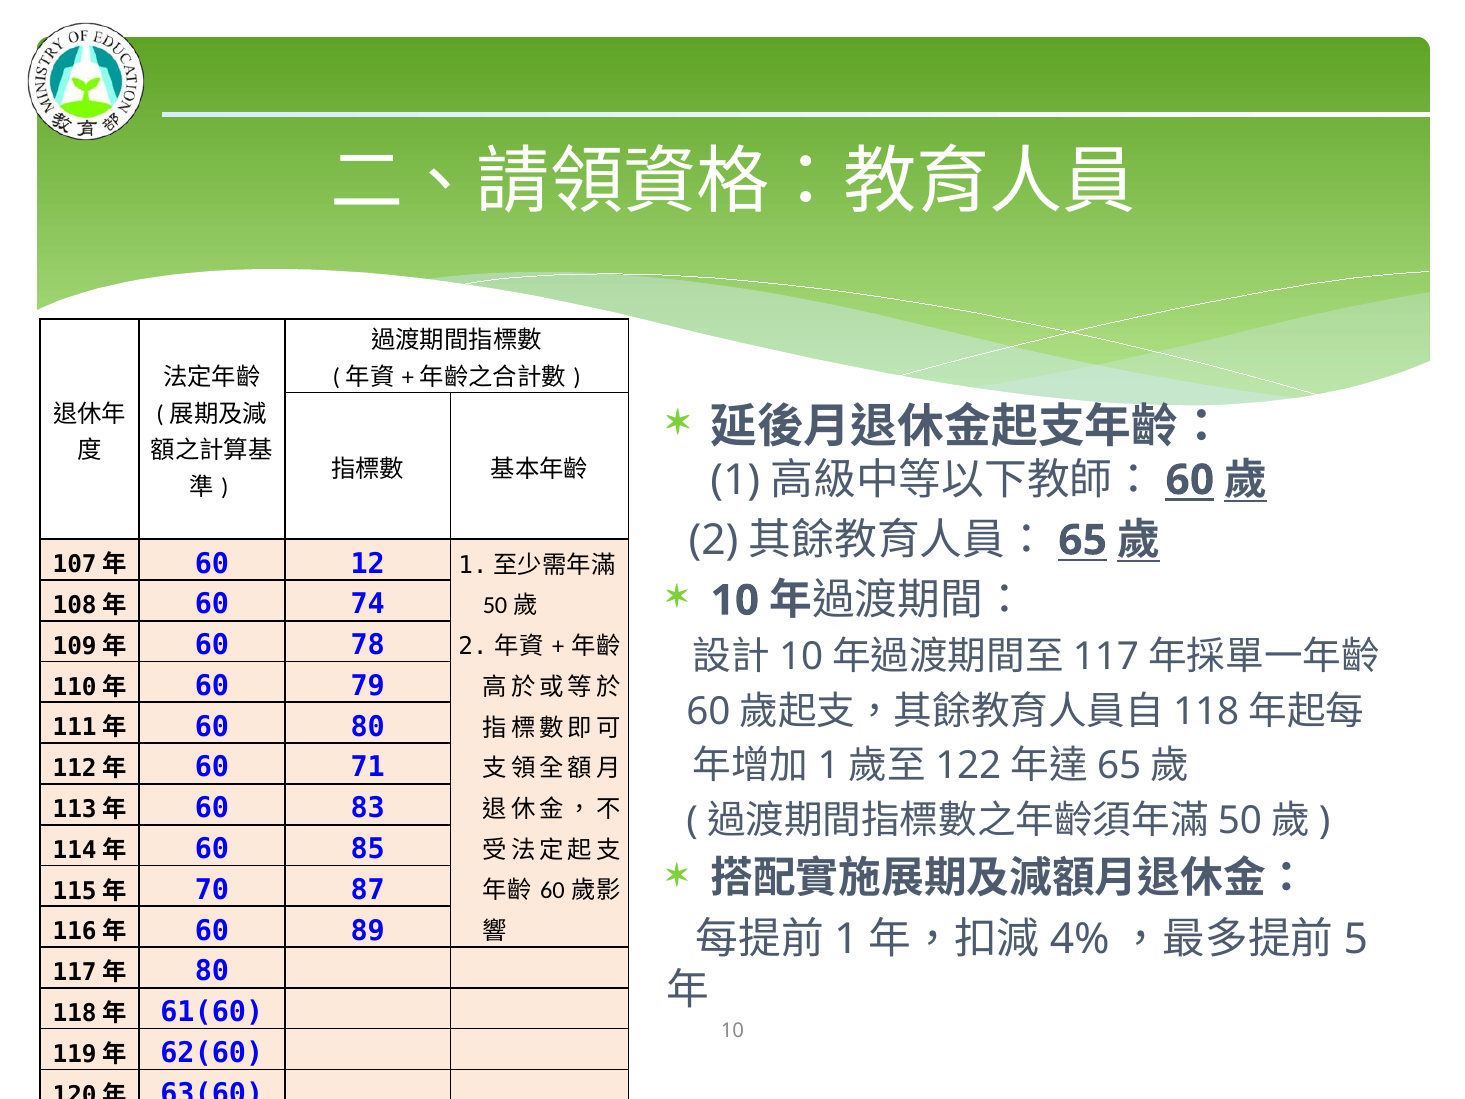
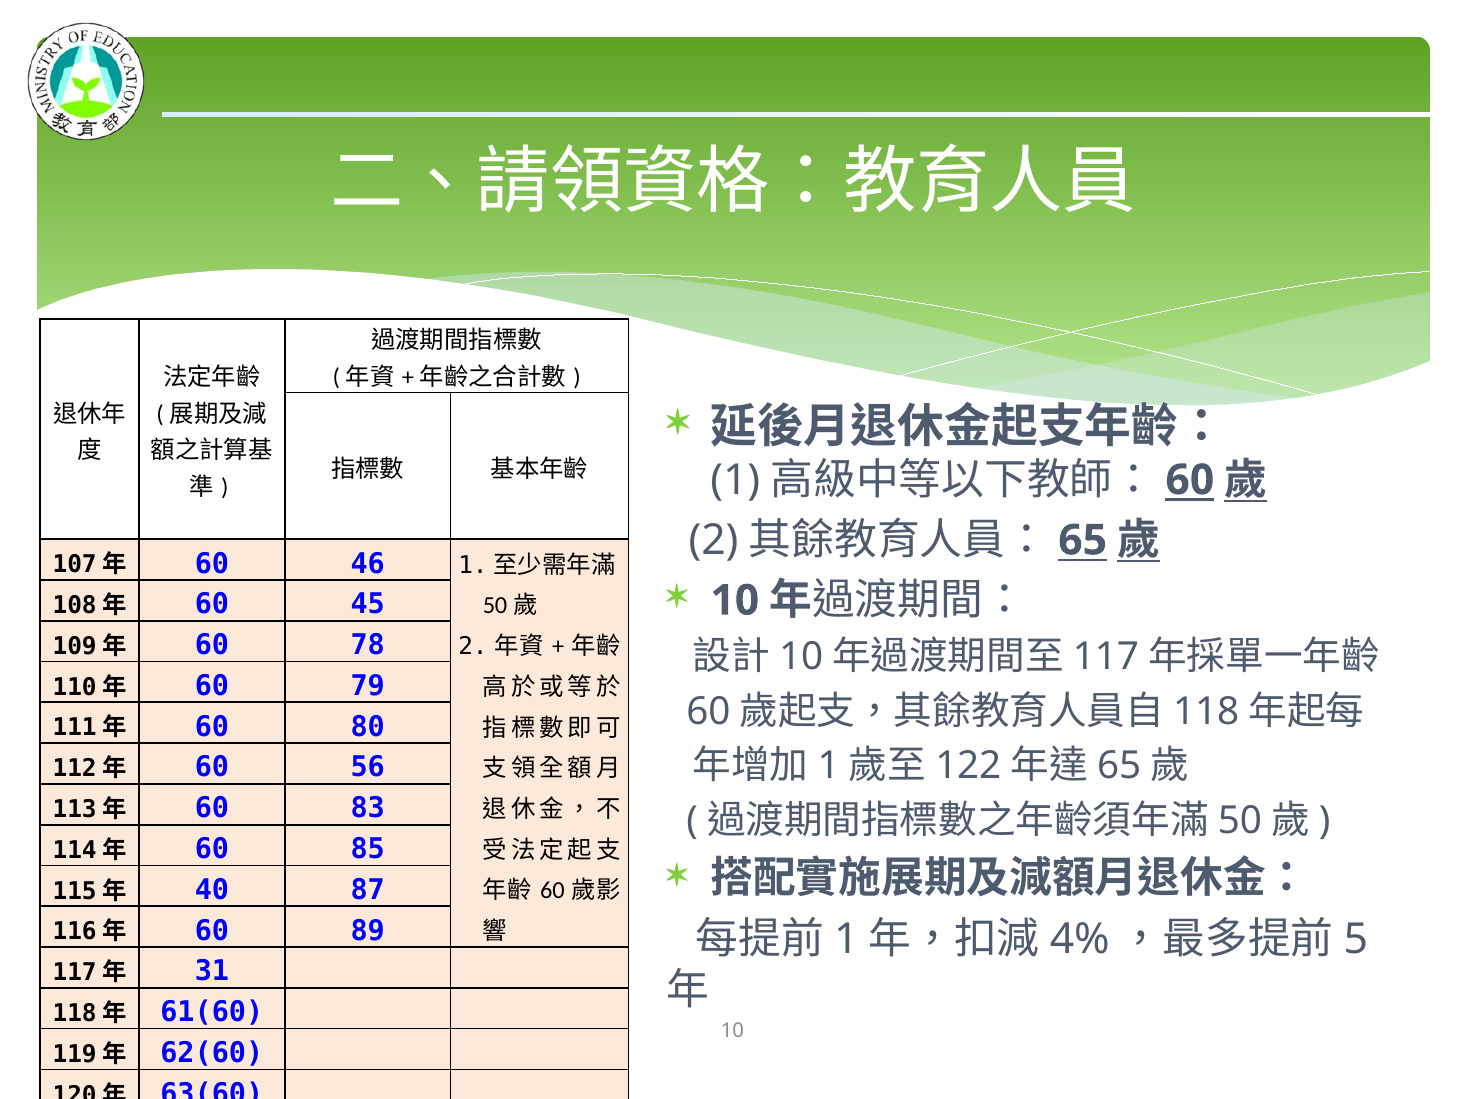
12: 12 -> 46 (368, 564)
74: 74 -> 45 (368, 604)
71: 71 -> 56 (368, 767)
70: 70 -> 40 (212, 890)
80: 80 -> 31 (212, 971)
